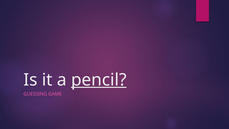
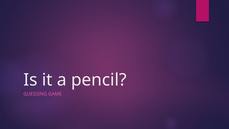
pencil underline: present -> none (99, 80)
